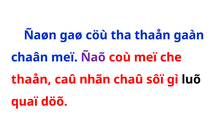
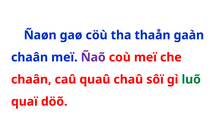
thaån: thaån -> chaân (31, 79)
nhãn: nhãn -> quaû (95, 79)
luõ colour: black -> green (191, 79)
